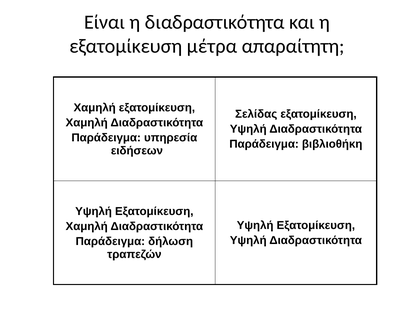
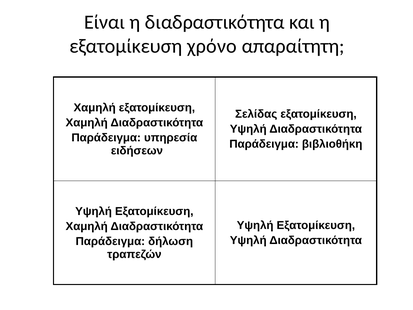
μέτρα: μέτρα -> χρόνο (212, 46)
